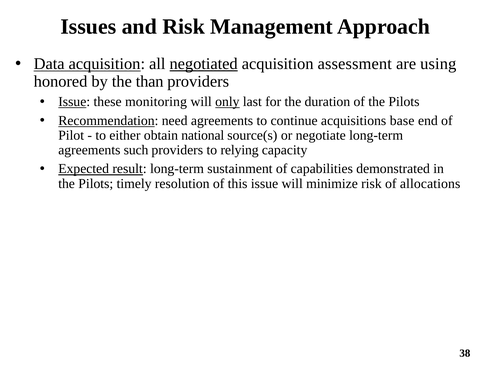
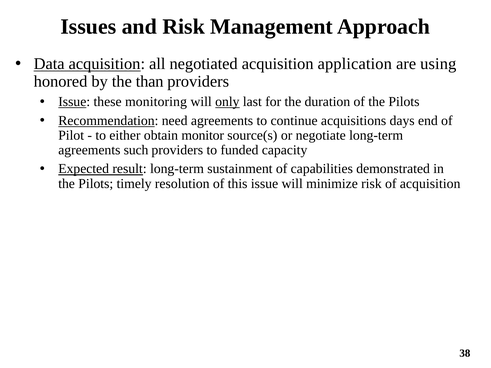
negotiated underline: present -> none (204, 64)
assessment: assessment -> application (355, 64)
base: base -> days (402, 121)
national: national -> monitor (203, 135)
relying: relying -> funded (239, 150)
of allocations: allocations -> acquisition (430, 184)
